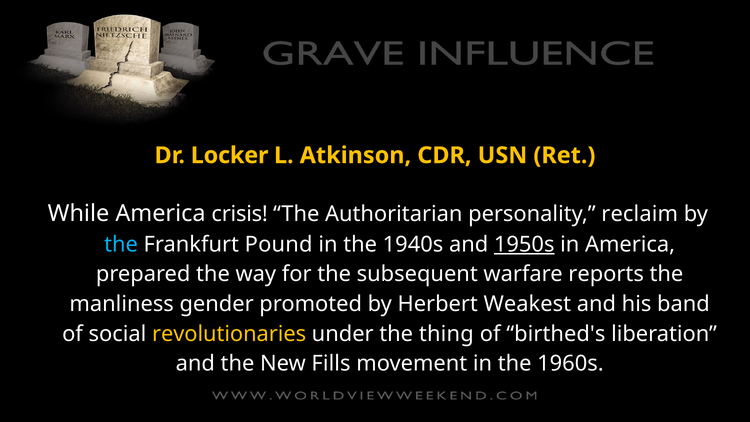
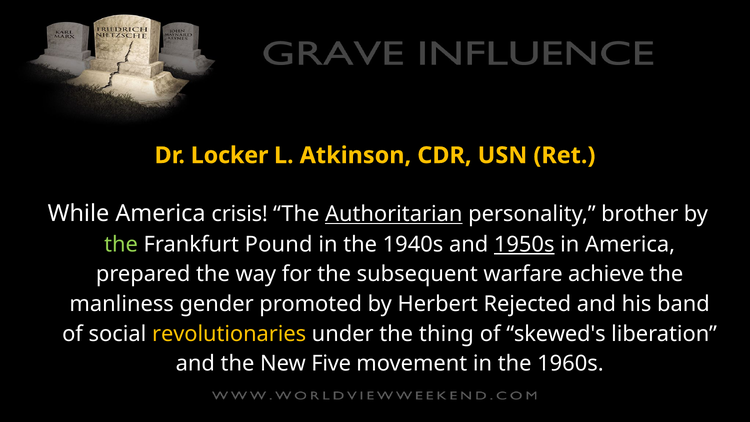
Authoritarian underline: none -> present (394, 214)
reclaim: reclaim -> brother (640, 214)
the colour: light blue -> light green (121, 244)
reports: reports -> achieve (606, 274)
Weakest: Weakest -> Rejected (527, 304)
birthed's: birthed's -> skewed's (556, 334)
Fills: Fills -> Five (331, 364)
